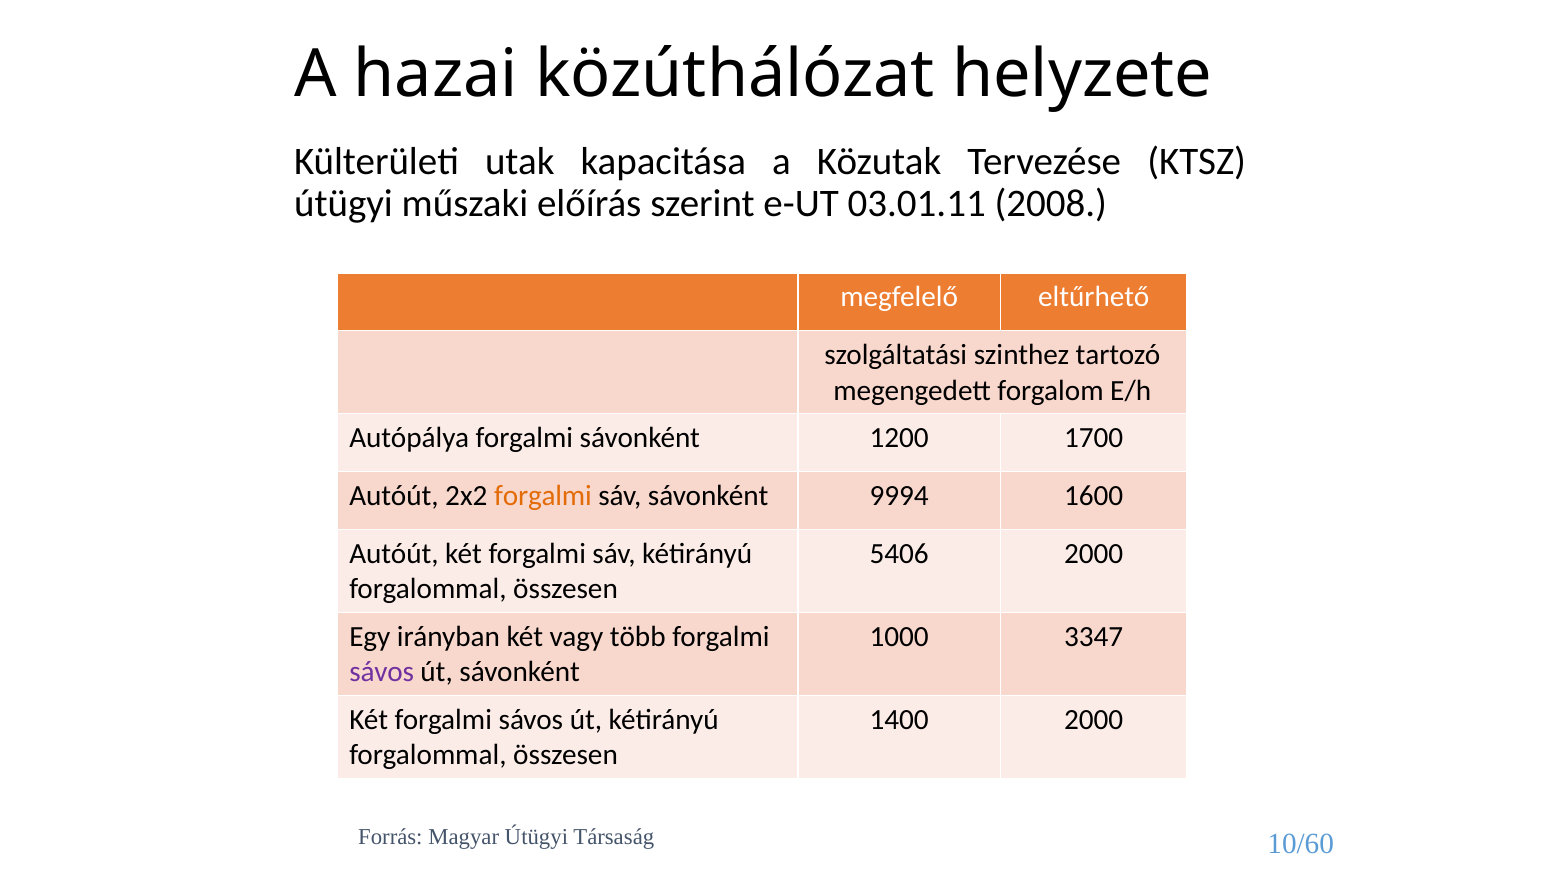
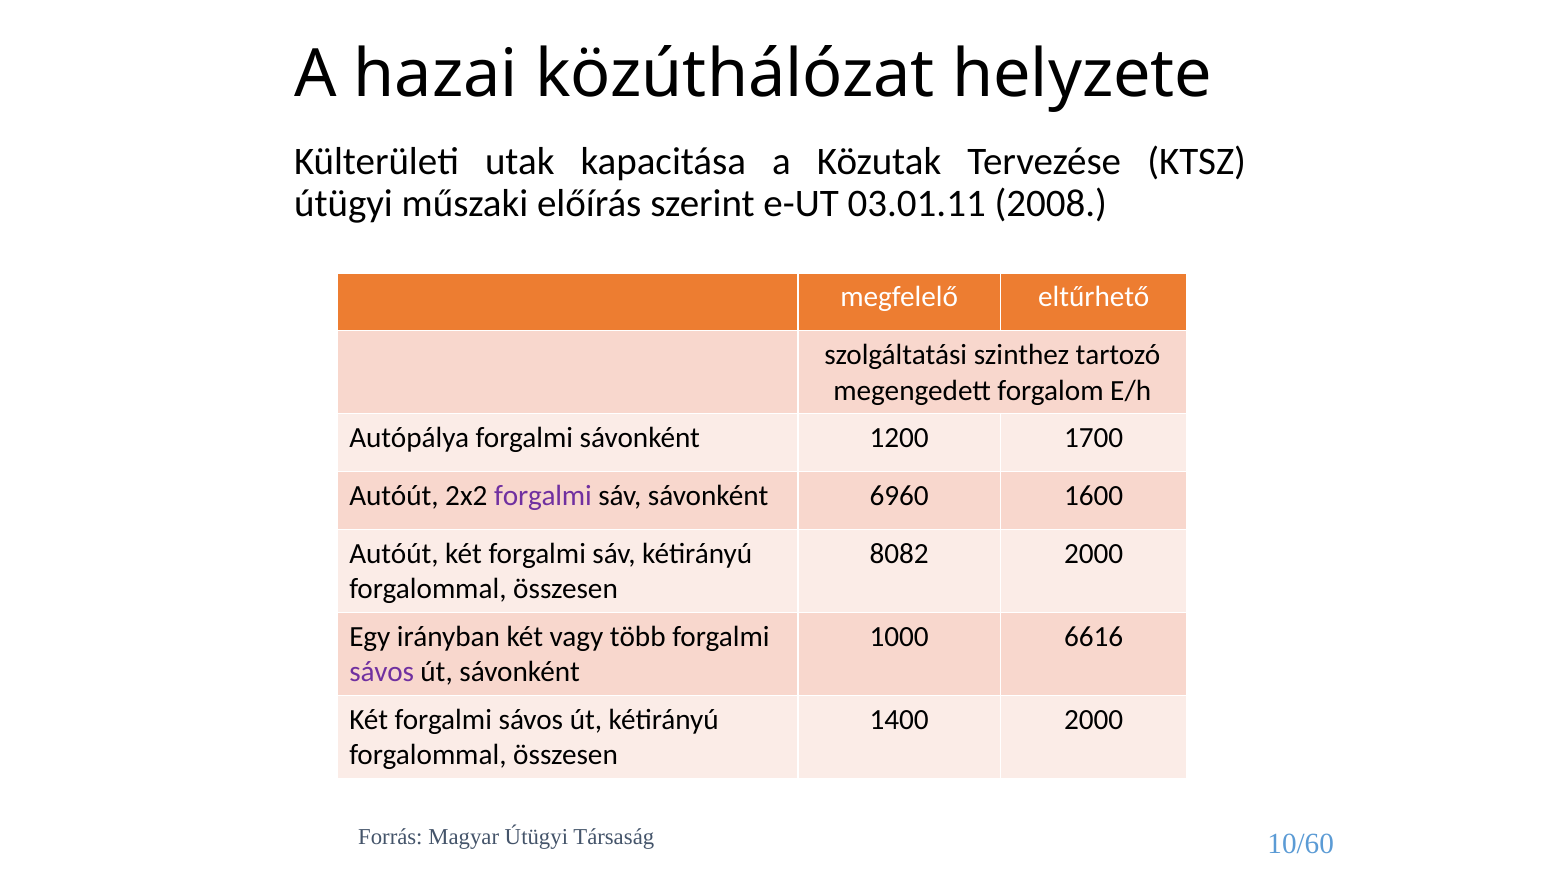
forgalmi colour: orange -> purple (543, 496)
9994: 9994 -> 6960 (899, 496)
5406: 5406 -> 8082 (899, 554)
3347: 3347 -> 6616 (1094, 637)
